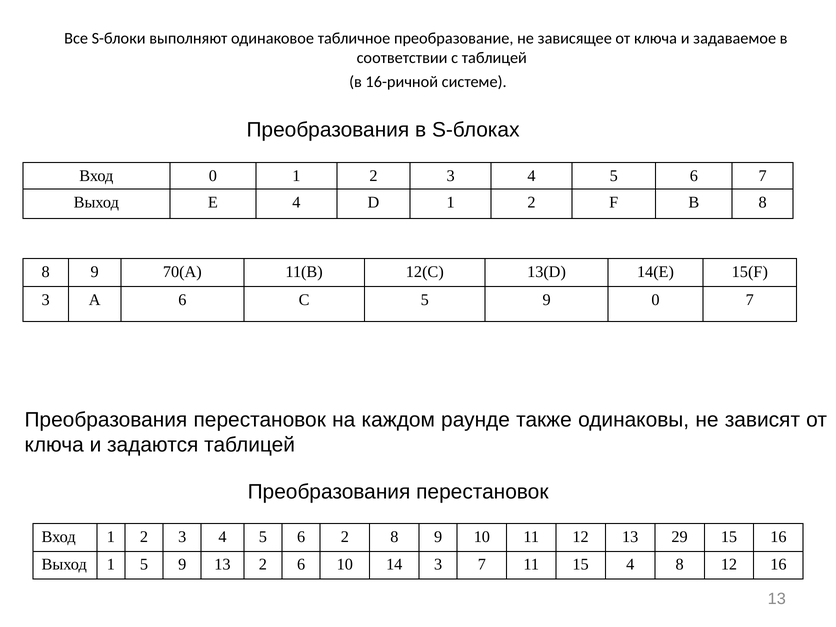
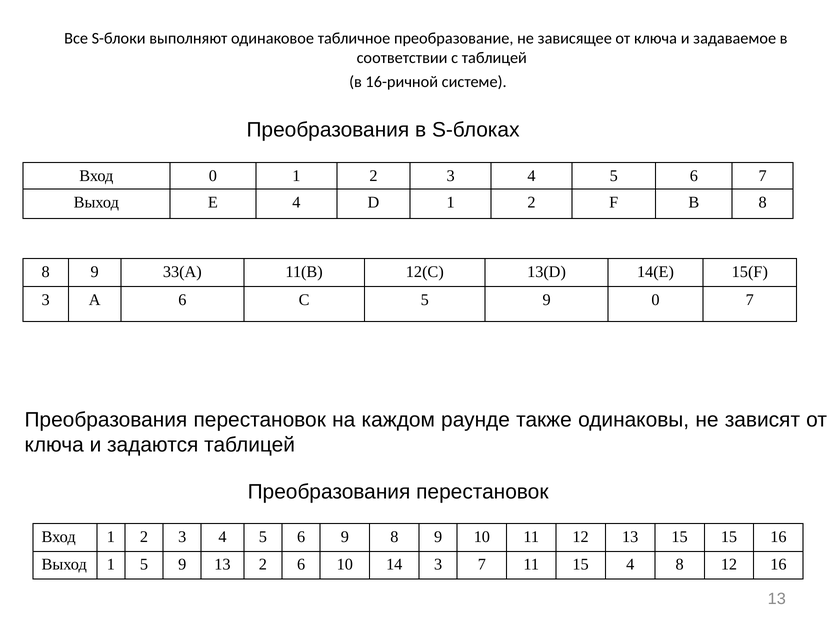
70(A: 70(A -> 33(A (182, 272)
6 2: 2 -> 9 (345, 537)
13 29: 29 -> 15 (680, 537)
